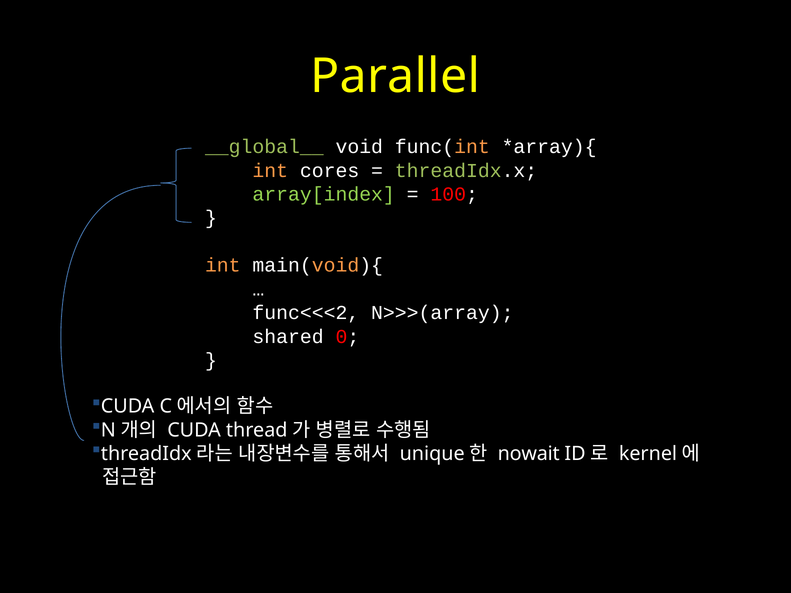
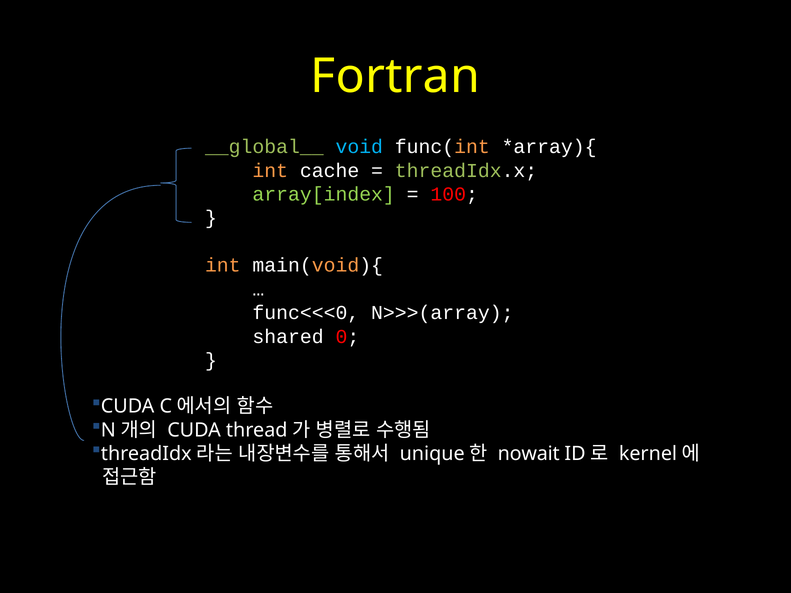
Parallel: Parallel -> Fortran (395, 77)
void colour: white -> light blue (359, 147)
cores: cores -> cache (330, 171)
func<<<2: func<<<2 -> func<<<0 (306, 313)
